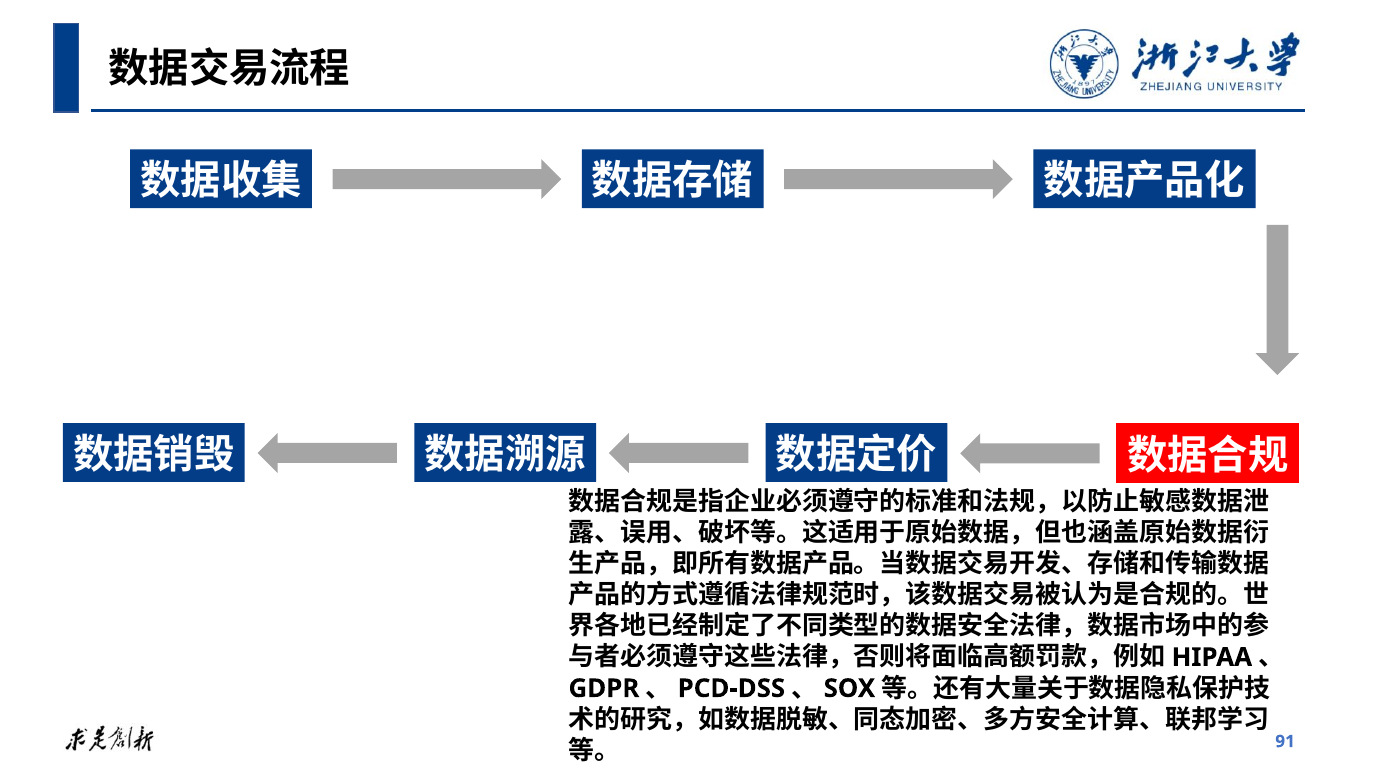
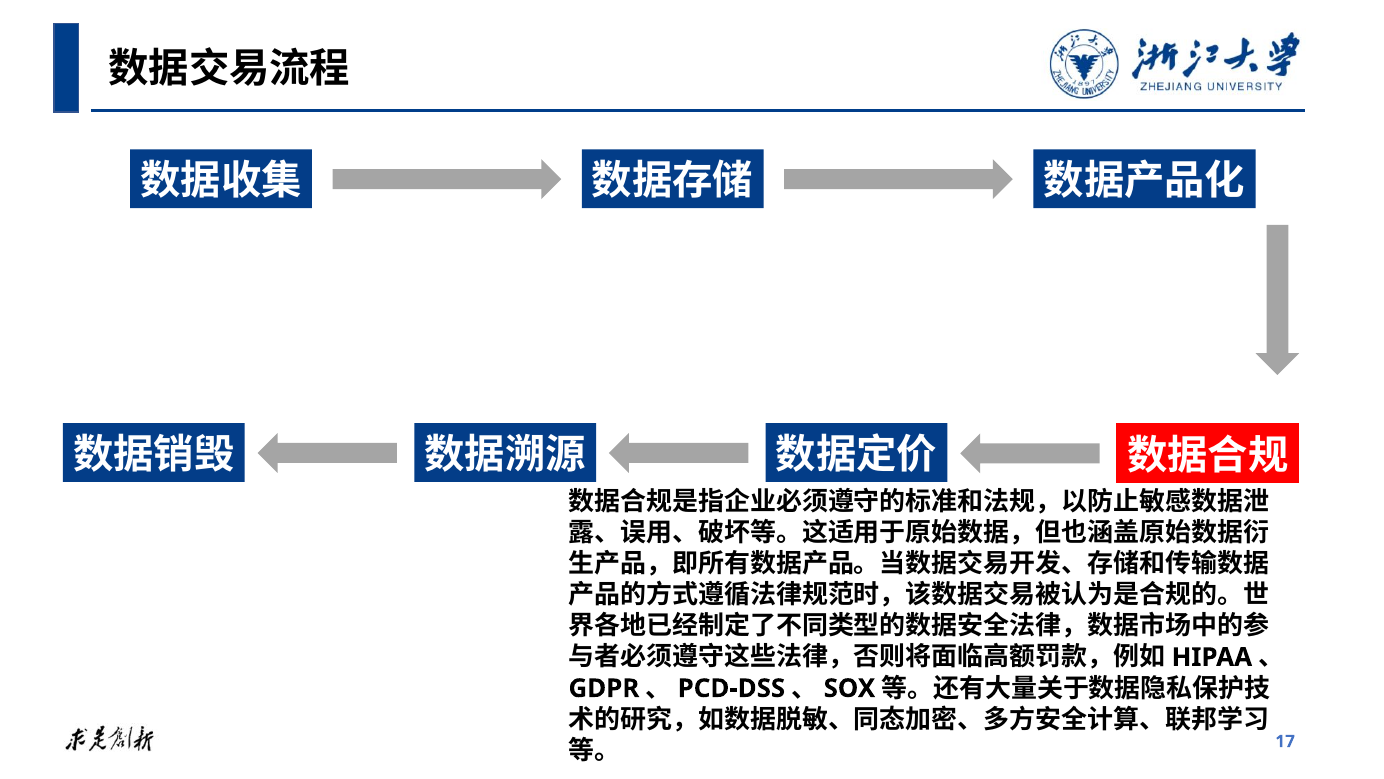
91: 91 -> 17 (1285, 741)
